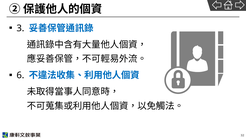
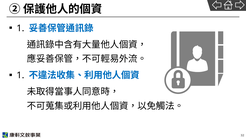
3: 3 -> 1 (20, 28)
6: 6 -> 1 (20, 76)
